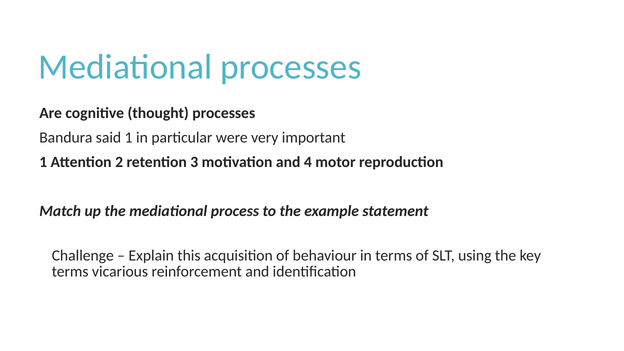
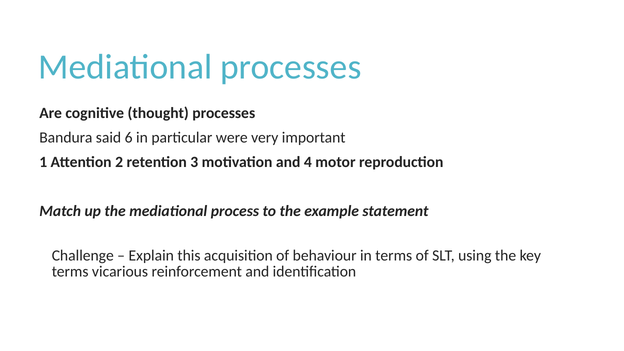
said 1: 1 -> 6 (129, 137)
